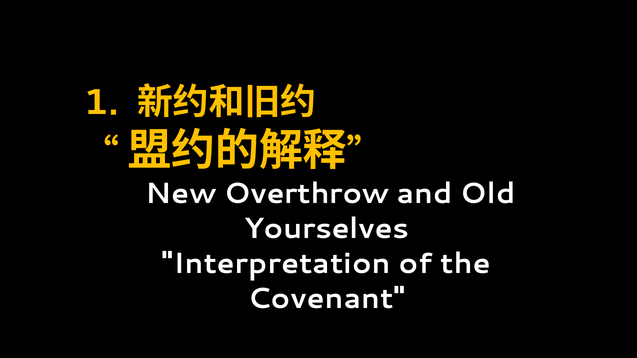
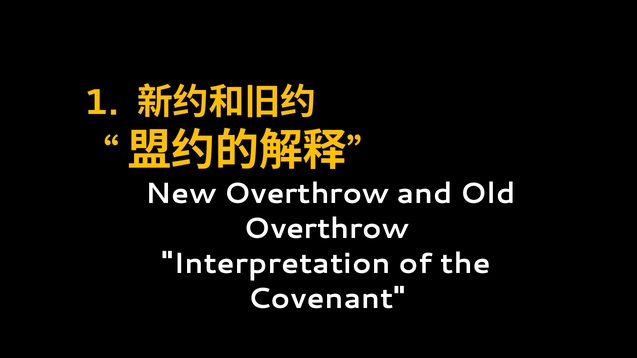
Yourselves: Yourselves -> Overthrow (327, 229)
